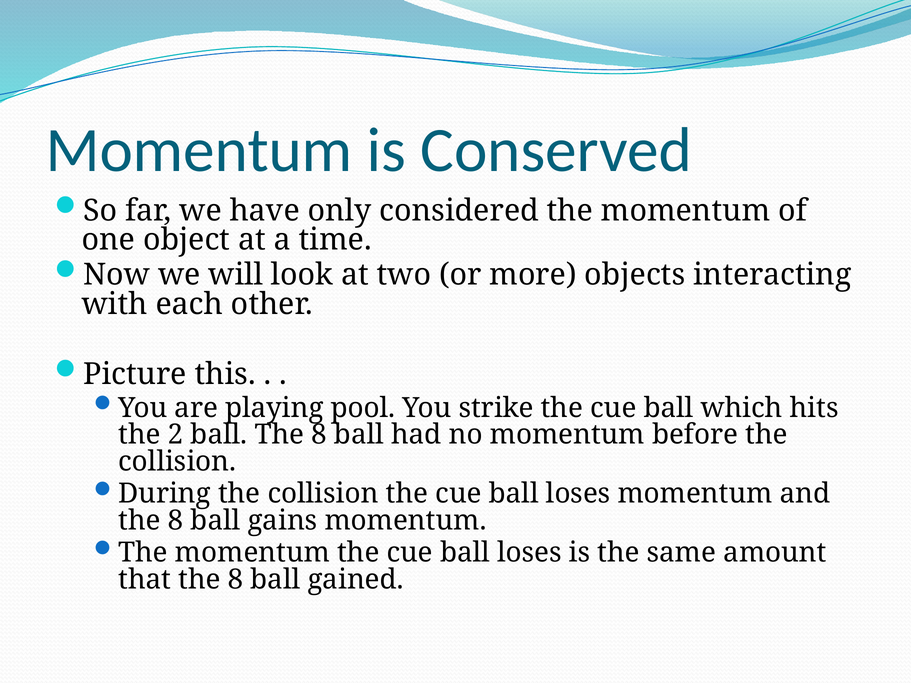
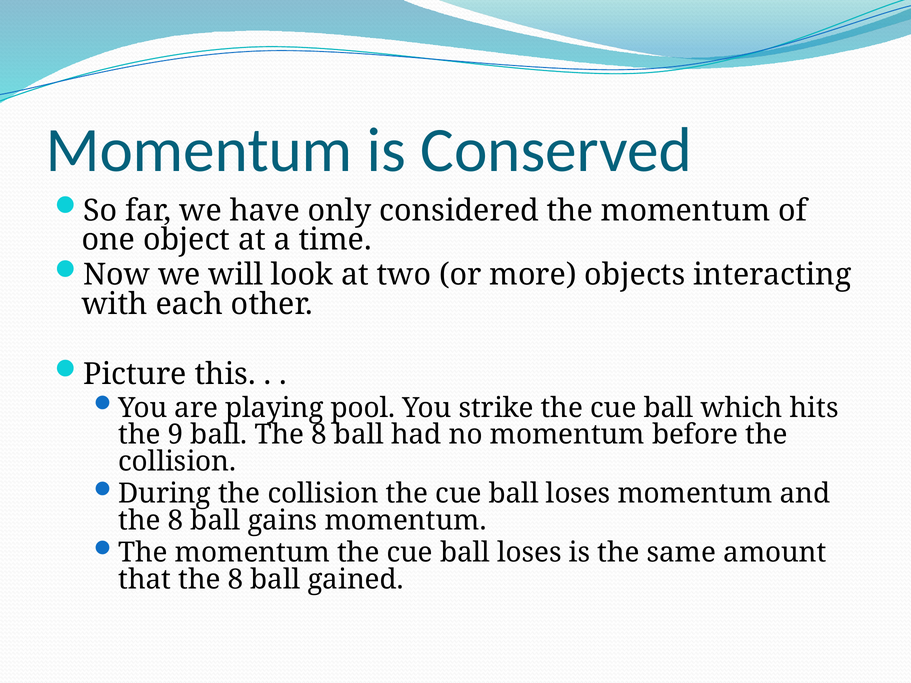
2: 2 -> 9 (176, 435)
